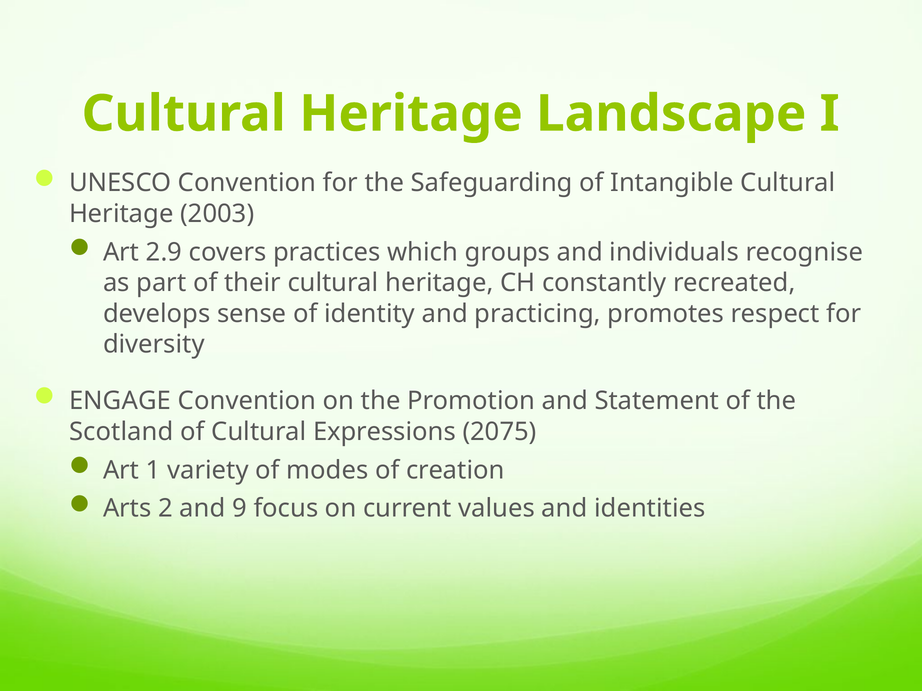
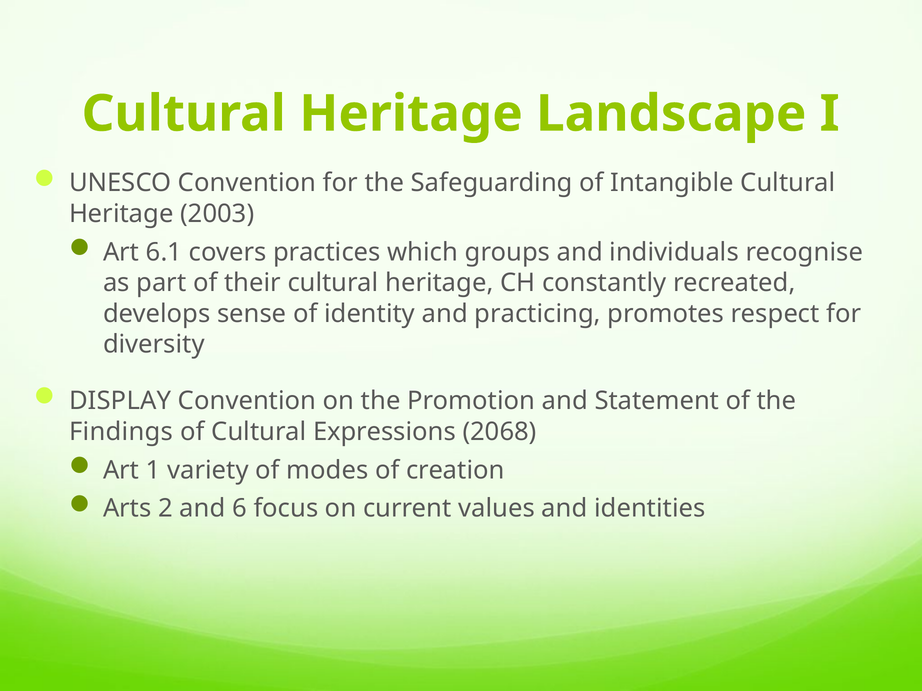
2.9: 2.9 -> 6.1 (164, 252)
ENGAGE: ENGAGE -> DISPLAY (120, 401)
Scotland: Scotland -> Findings (121, 432)
2075: 2075 -> 2068 (500, 432)
9: 9 -> 6 (240, 509)
